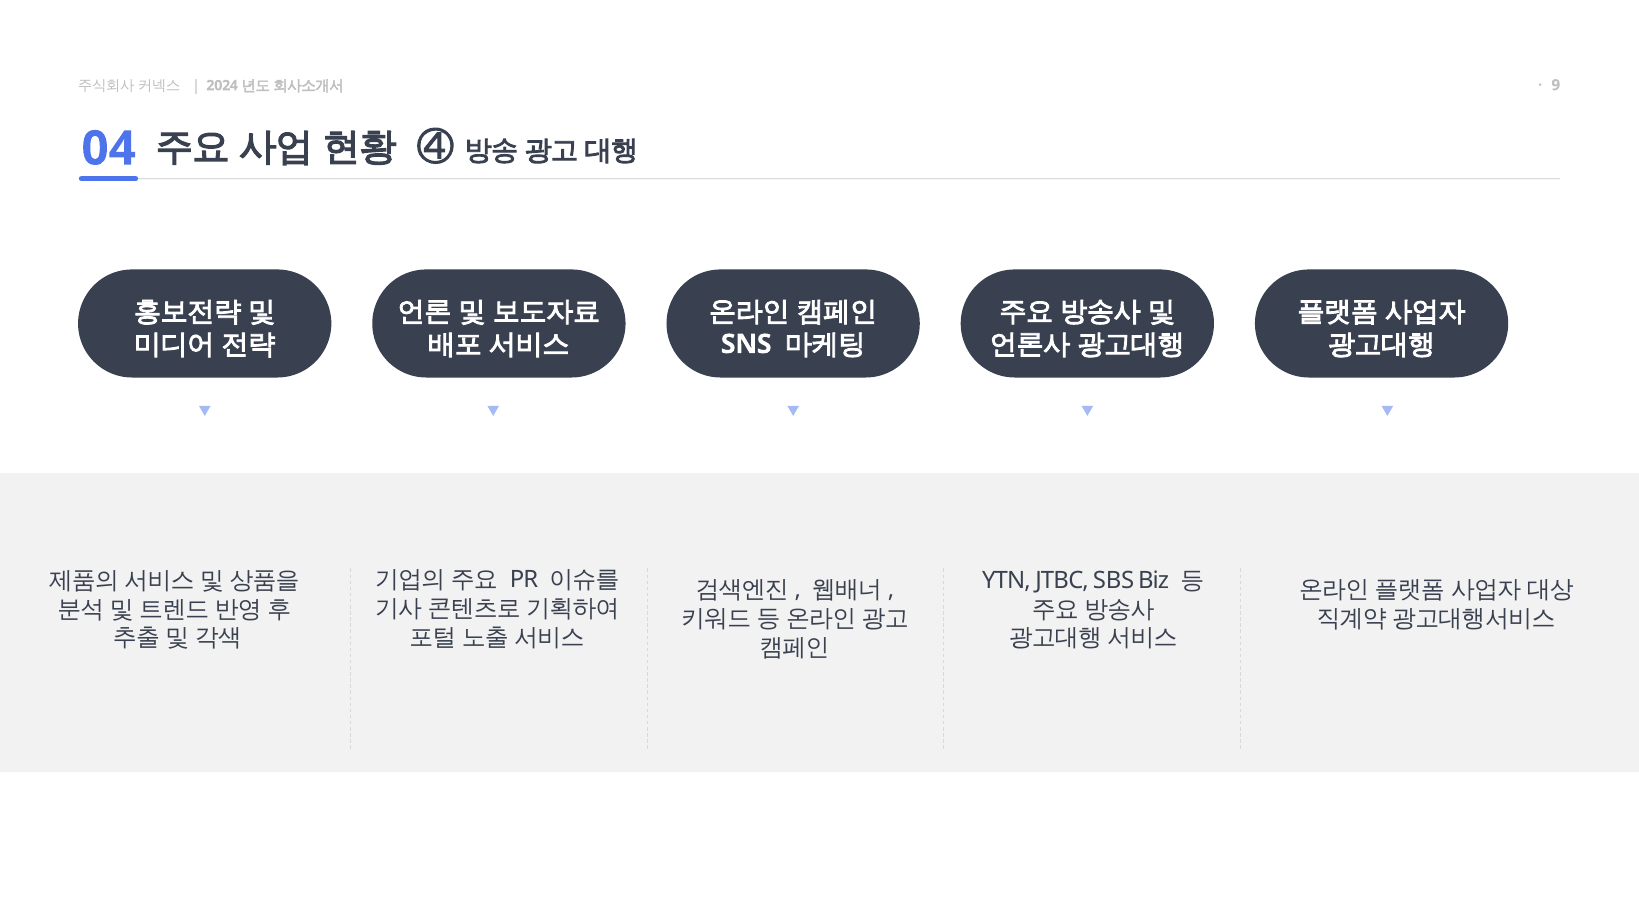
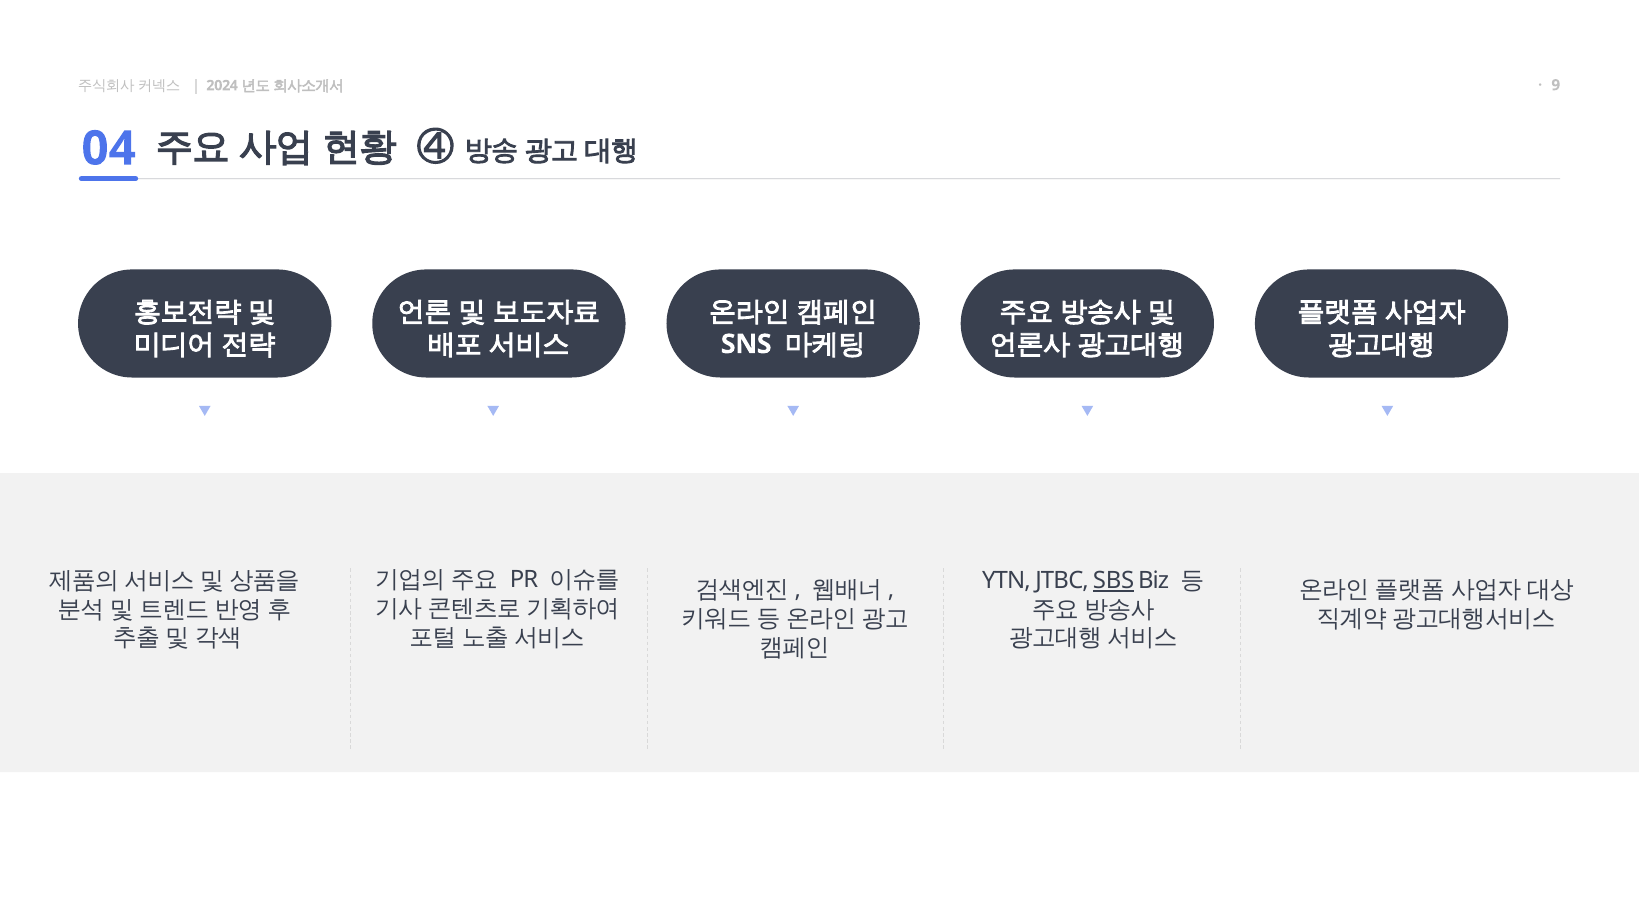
SBS underline: none -> present (1114, 581)
